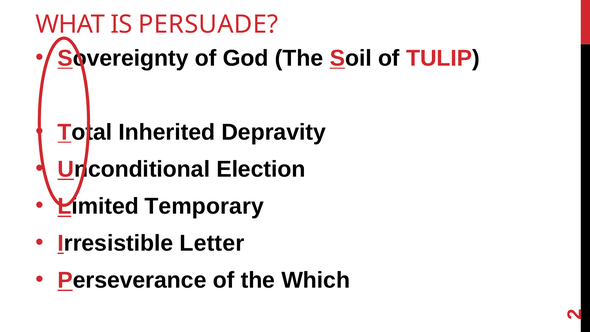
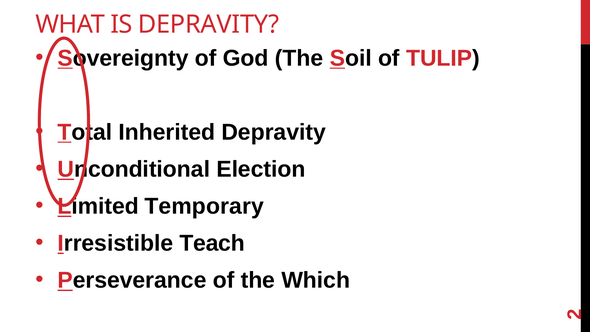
IS PERSUADE: PERSUADE -> DEPRAVITY (208, 24)
Letter: Letter -> Teach (212, 243)
